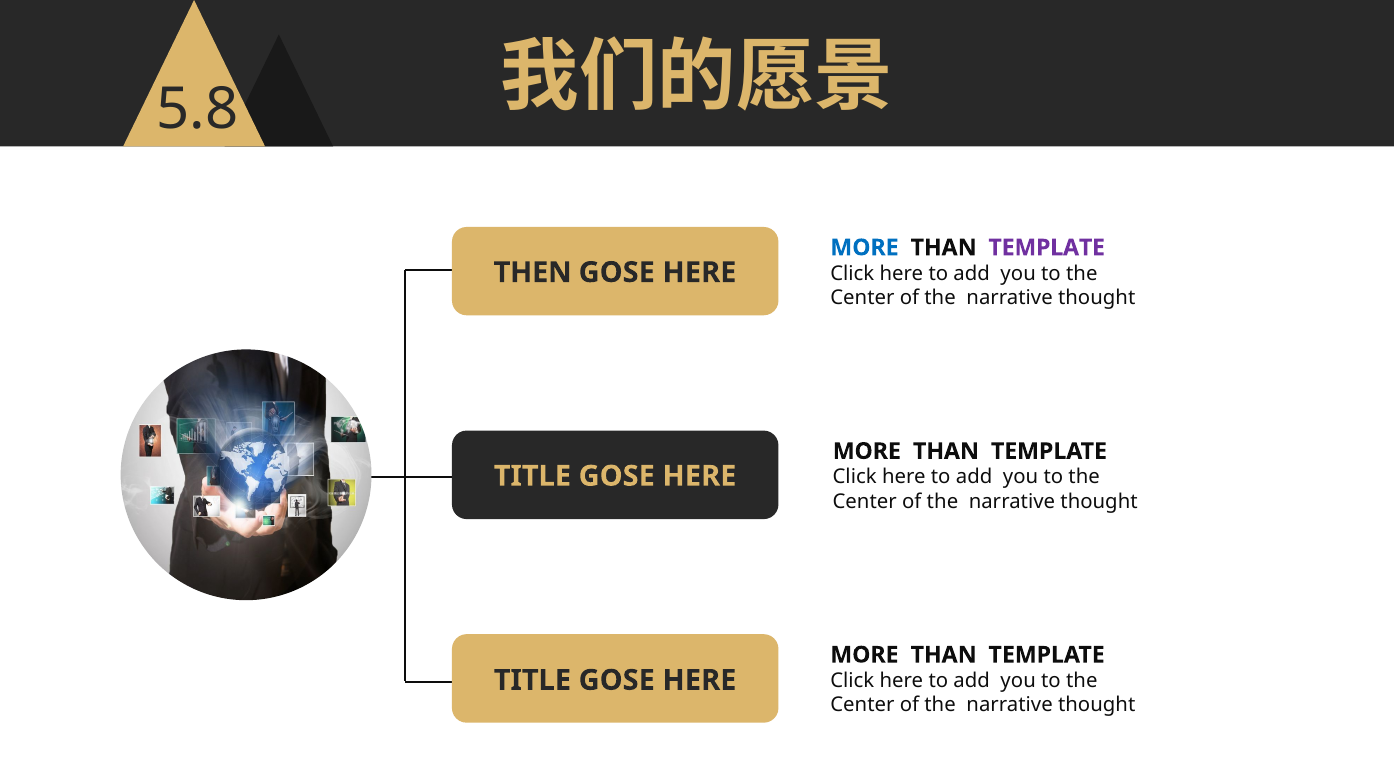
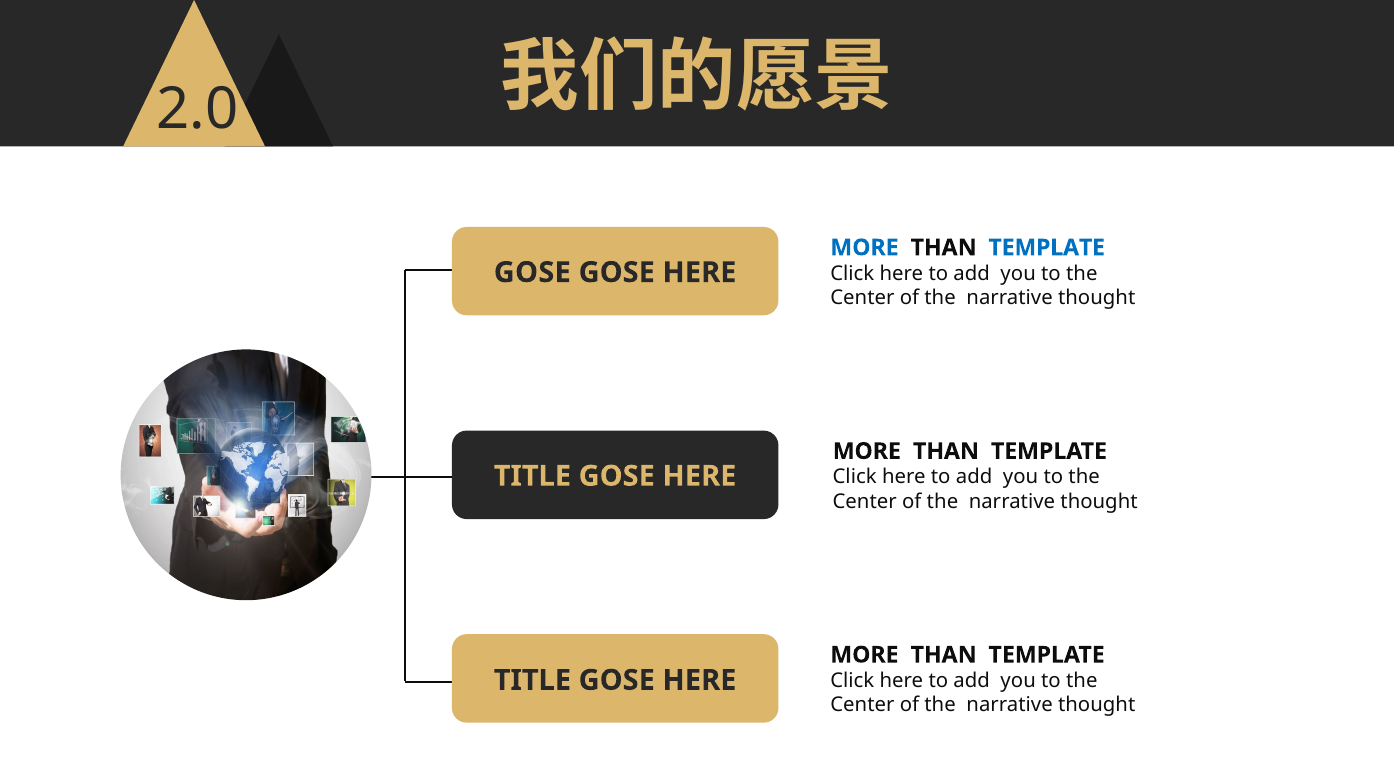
5.8: 5.8 -> 2.0 (198, 110)
TEMPLATE colour: purple -> blue (1047, 248)
THEN: THEN -> GOSE (532, 272)
